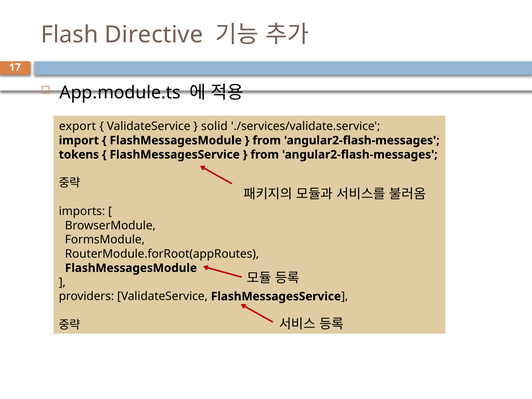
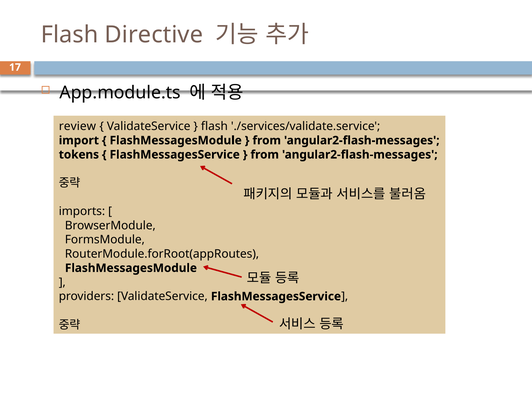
export: export -> review (77, 126)
solid: solid -> flash (214, 126)
